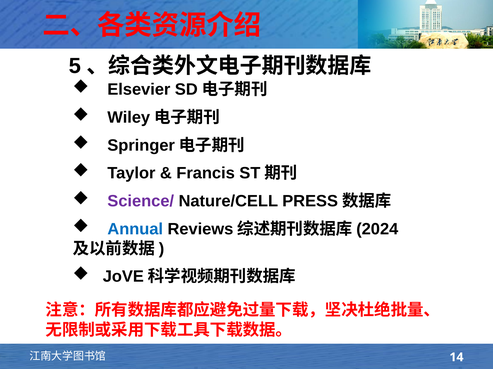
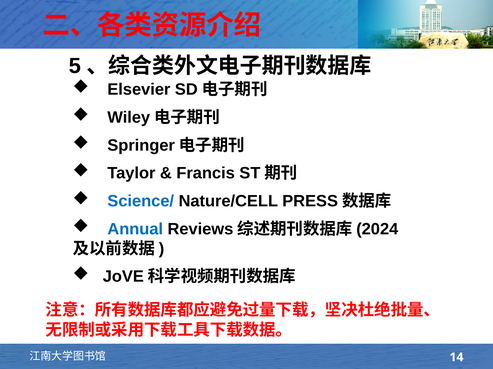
Science/ colour: purple -> blue (141, 201)
